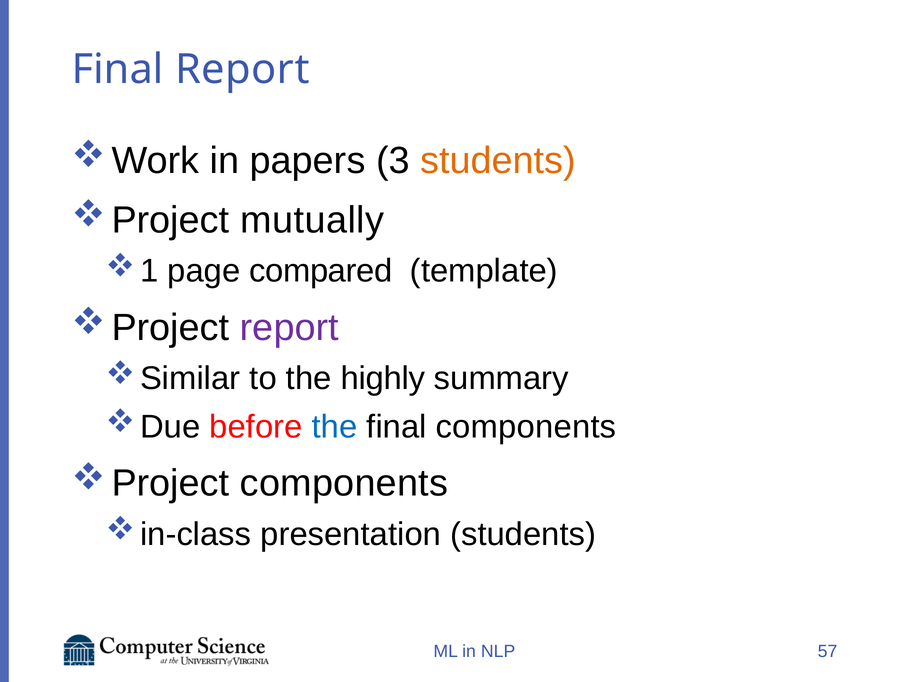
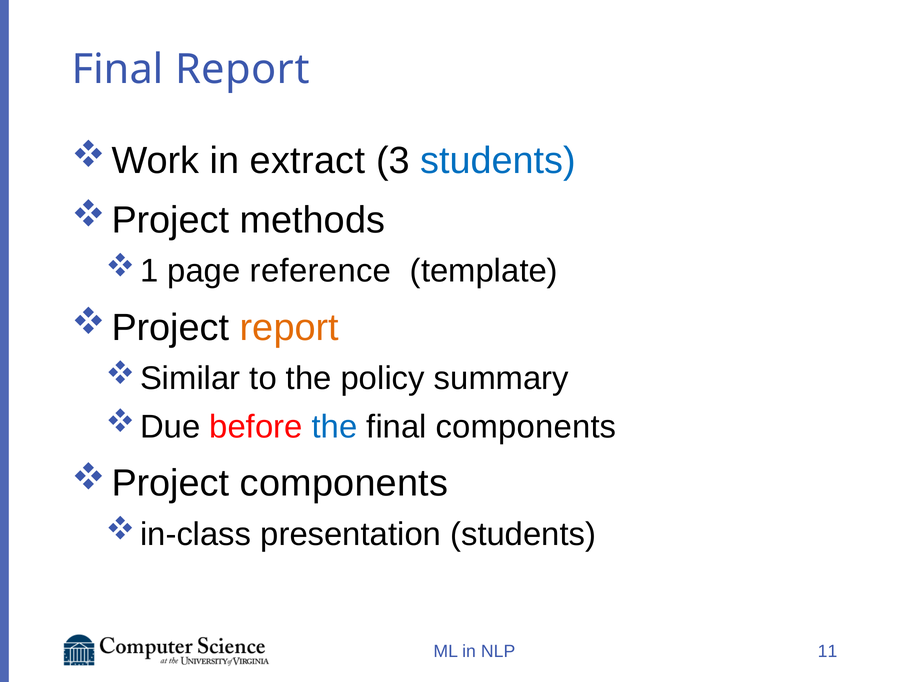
papers: papers -> extract (308, 161)
students colour: orange -> blue (498, 161)
mutually: mutually -> methods (312, 220)
compared: compared -> reference (321, 271)
report colour: purple -> orange (289, 328)
highly: highly -> policy (383, 379)
57: 57 -> 11 (828, 651)
